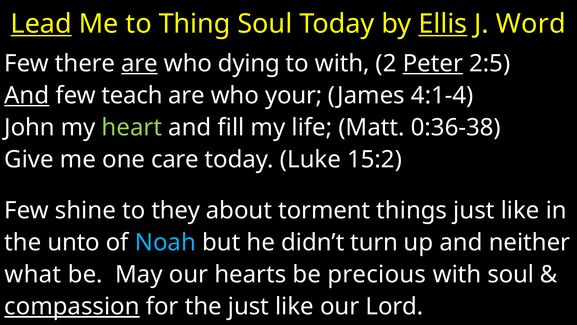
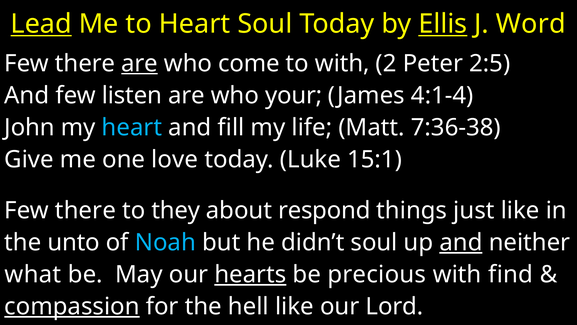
to Thing: Thing -> Heart (195, 24)
dying: dying -> come (249, 63)
Peter underline: present -> none (433, 63)
And underline: present -> none (27, 95)
teach: teach -> listen (132, 95)
heart colour: light green -> light blue (132, 127)
0:36-38: 0:36-38 -> 7:36-38 (456, 127)
care: care -> love (175, 159)
15:2: 15:2 -> 15:1 (375, 159)
shine: shine -> there (85, 210)
torment: torment -> respond (324, 210)
didn’t turn: turn -> soul (374, 242)
and underline: none -> present (461, 242)
hearts underline: none -> present (250, 274)
with soul: soul -> find (511, 274)
the just: just -> hell (248, 306)
